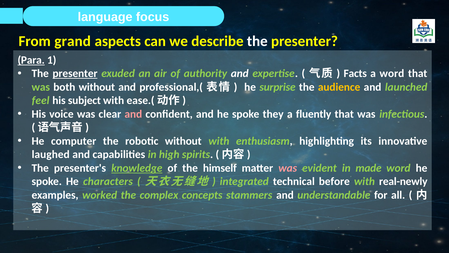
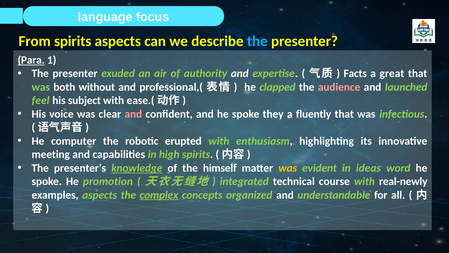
From grand: grand -> spirits (73, 41)
the colour: white -> light blue (257, 41)
presenter underline: present -> none (75, 73)
a word: word -> great (392, 73)
surprise: surprise -> clapped (277, 87)
audience colour: yellow -> pink (339, 87)
robotic without: without -> erupted (183, 141)
laughed: laughed -> meeting (51, 154)
was colour: pink -> yellow (288, 168)
made: made -> ideas (368, 168)
characters: characters -> promotion (108, 181)
before: before -> course (334, 181)
examples worked: worked -> aspects (100, 195)
complex underline: none -> present (159, 195)
stammers: stammers -> organized (249, 195)
